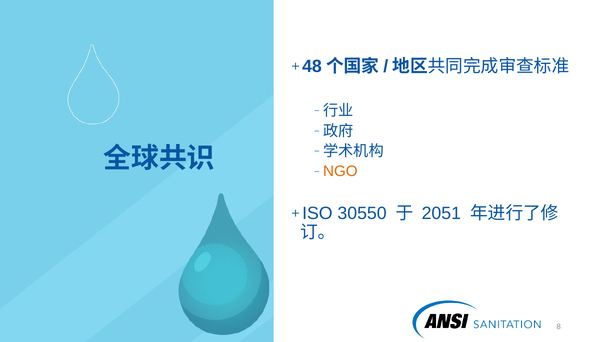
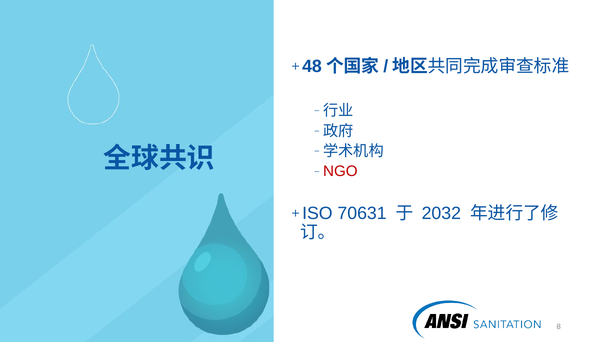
NGO colour: orange -> red (340, 171)
30550: 30550 -> 70631 (362, 213)
2051: 2051 -> 2032 (441, 213)
